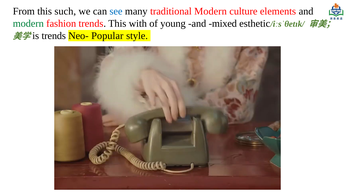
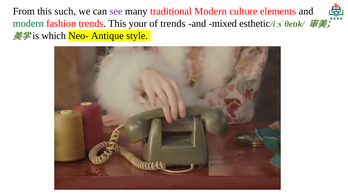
see colour: blue -> purple (116, 11)
with: with -> your (138, 23)
of young: young -> trends (173, 23)
trends: trends -> which (54, 36)
Popular: Popular -> Antique (107, 36)
